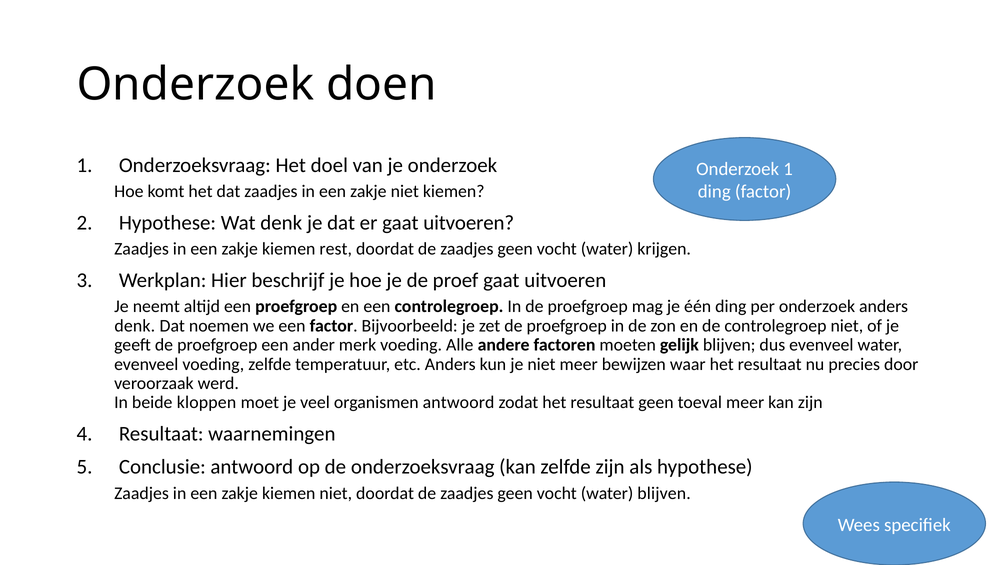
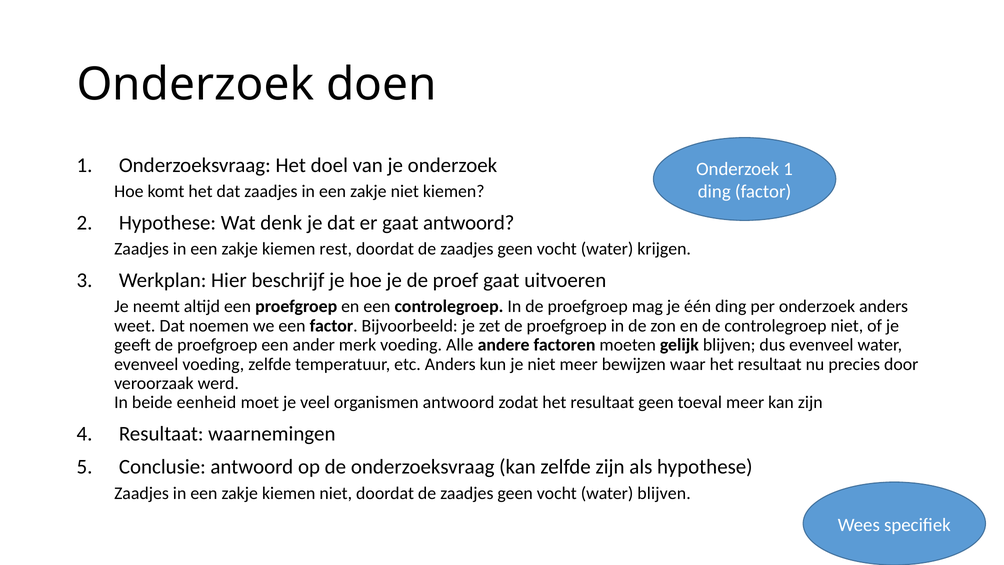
er gaat uitvoeren: uitvoeren -> antwoord (469, 223)
denk: denk -> weet (135, 326)
kloppen: kloppen -> eenheid (206, 402)
